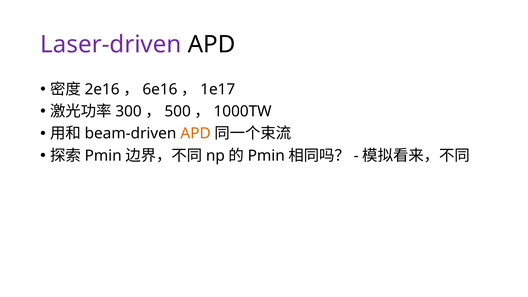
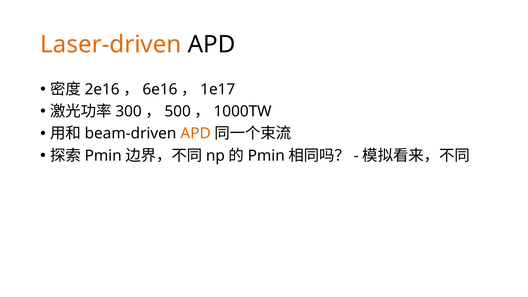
Laser-driven colour: purple -> orange (111, 44)
